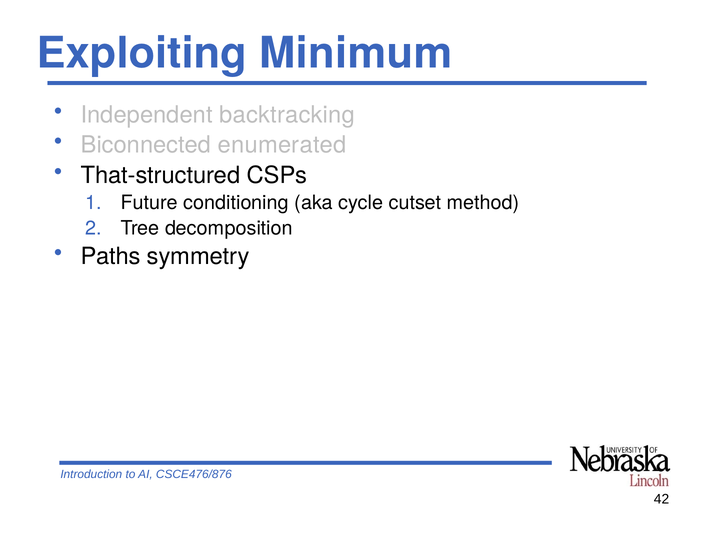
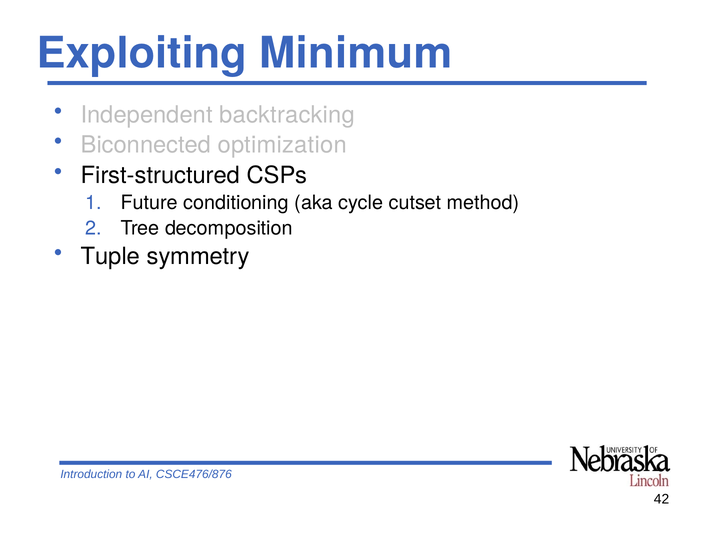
enumerated: enumerated -> optimization (282, 145)
That-structured: That-structured -> First-structured (160, 175)
Paths: Paths -> Tuple (110, 256)
